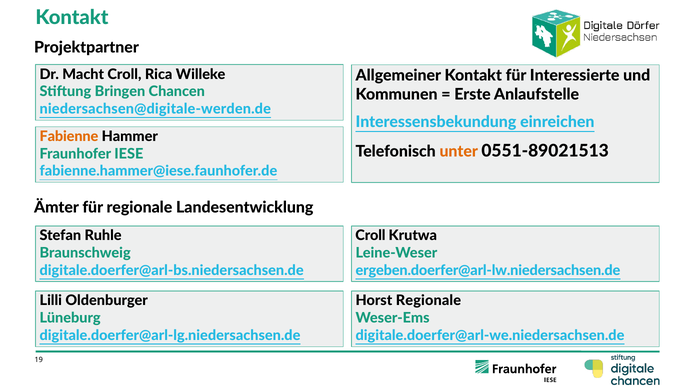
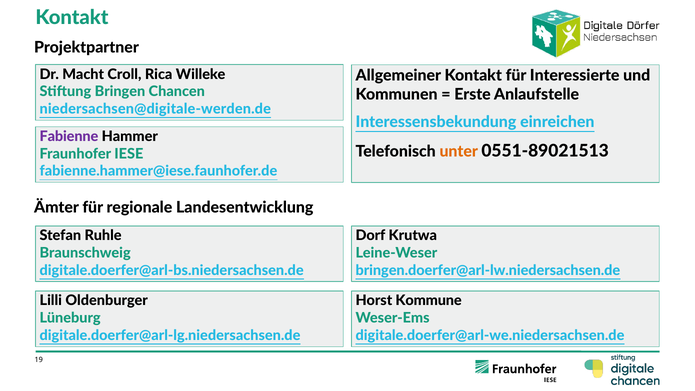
Fabienne colour: orange -> purple (69, 136)
Croll: Croll -> Dorf (370, 236)
ergeben.doerfer@arl-lw.niedersachsen.de: ergeben.doerfer@arl-lw.niedersachsen.de -> bringen.doerfer@arl-lw.niedersachsen.de (488, 270)
Horst Regionale: Regionale -> Kommune (429, 301)
